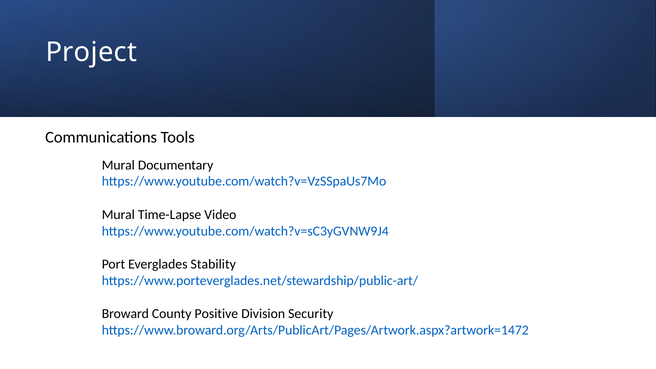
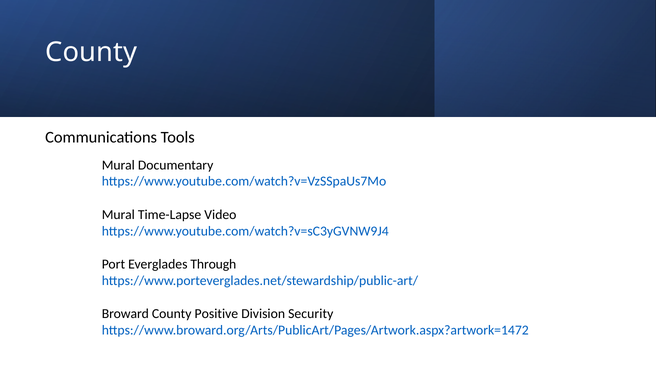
Project: Project -> County (91, 52)
Stability: Stability -> Through (213, 264)
